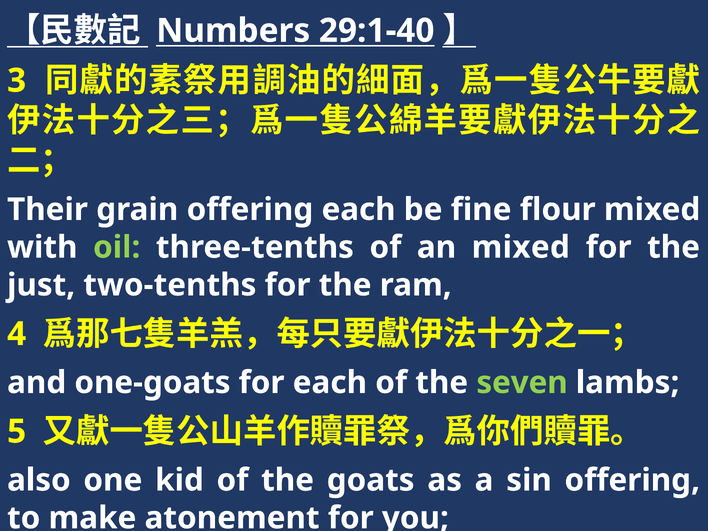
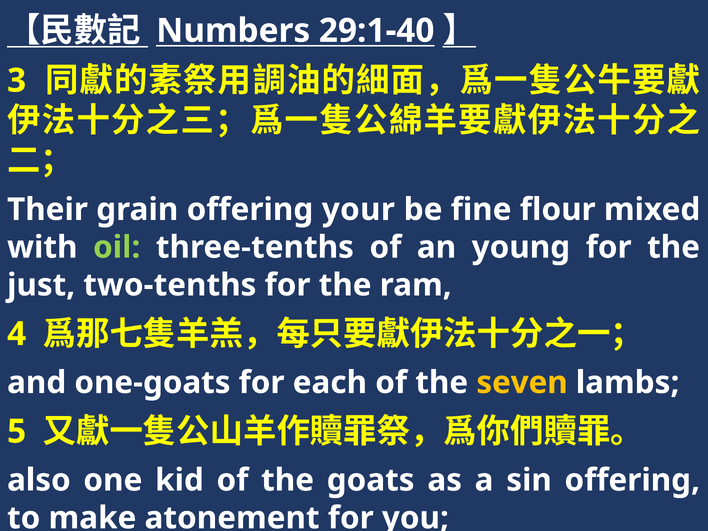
offering each: each -> your (358, 210)
an mixed: mixed -> young (521, 247)
seven colour: light green -> yellow (522, 383)
